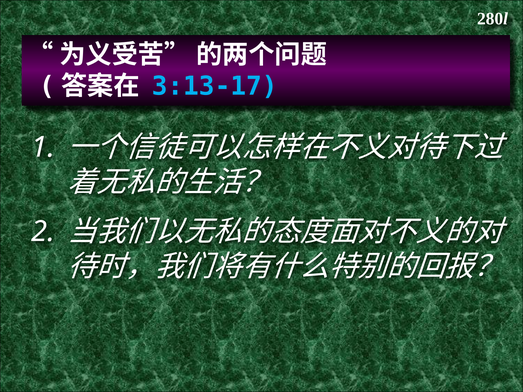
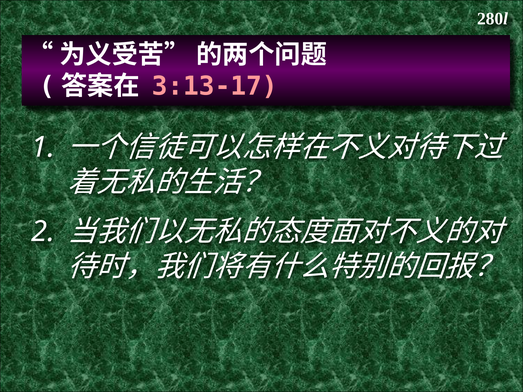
3:13-17 colour: light blue -> pink (215, 86)
